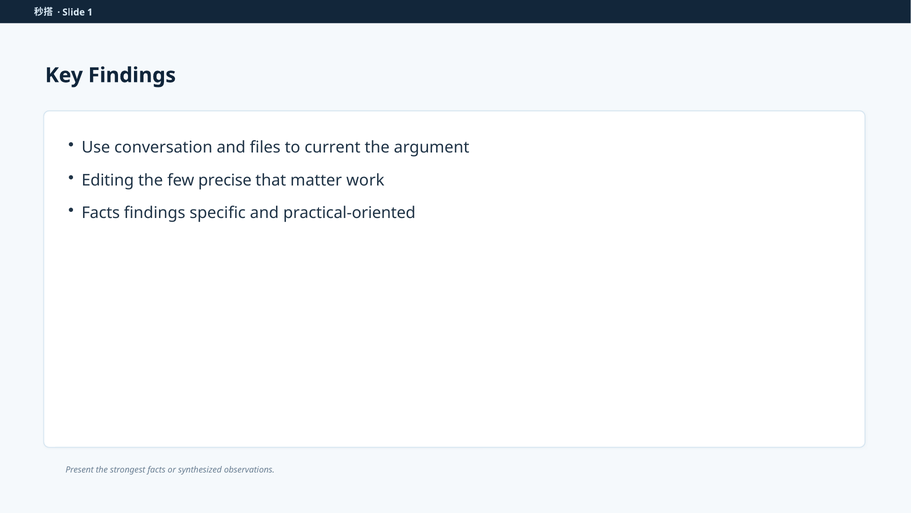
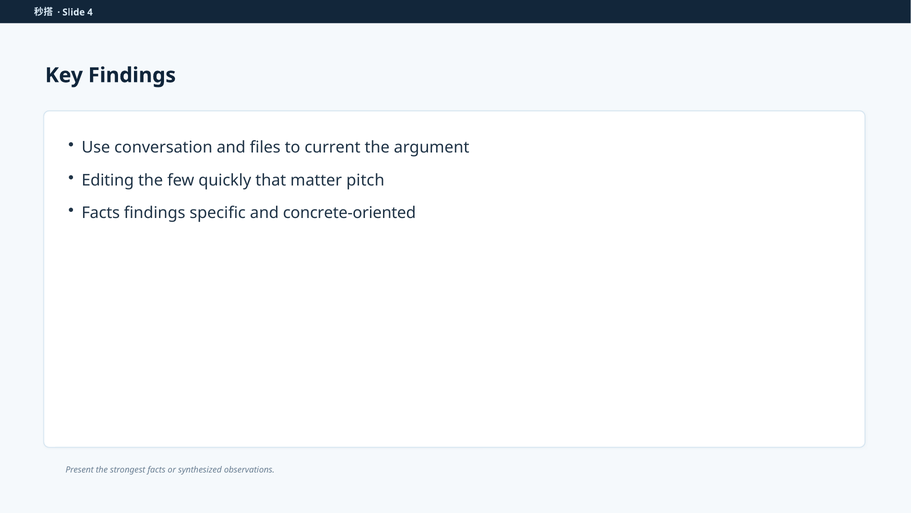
1: 1 -> 4 (90, 12)
precise: precise -> quickly (225, 180)
work: work -> pitch (365, 180)
practical-oriented: practical-oriented -> concrete-oriented (349, 213)
